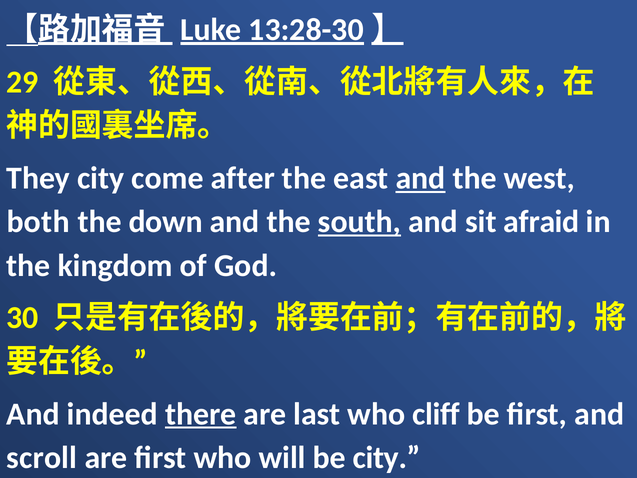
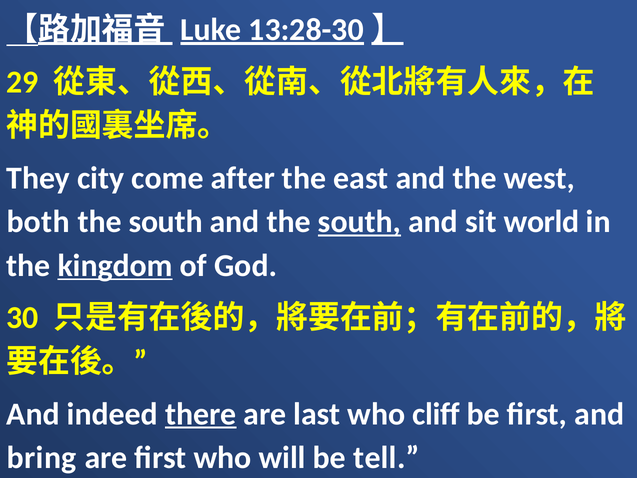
and underline: present -> none (420, 178)
down: down -> south (166, 222)
afraid: afraid -> world (541, 222)
kingdom underline: none -> present (115, 265)
scroll: scroll -> bring (42, 457)
be city: city -> tell (386, 457)
